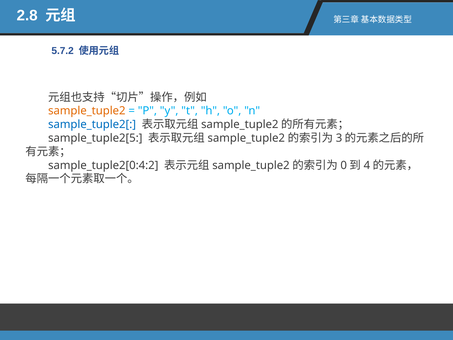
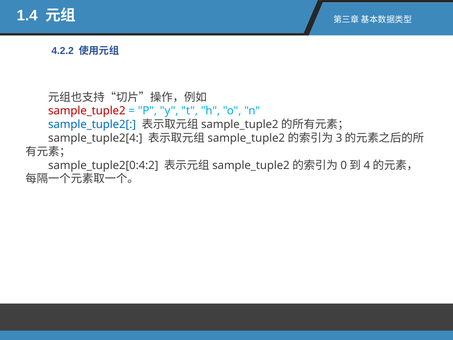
2.8: 2.8 -> 1.4 (27, 15)
5.7.2: 5.7.2 -> 4.2.2 (63, 51)
sample_tuple2 colour: orange -> red (87, 111)
sample_tuple2[5: sample_tuple2[5 -> sample_tuple2[4 (95, 138)
